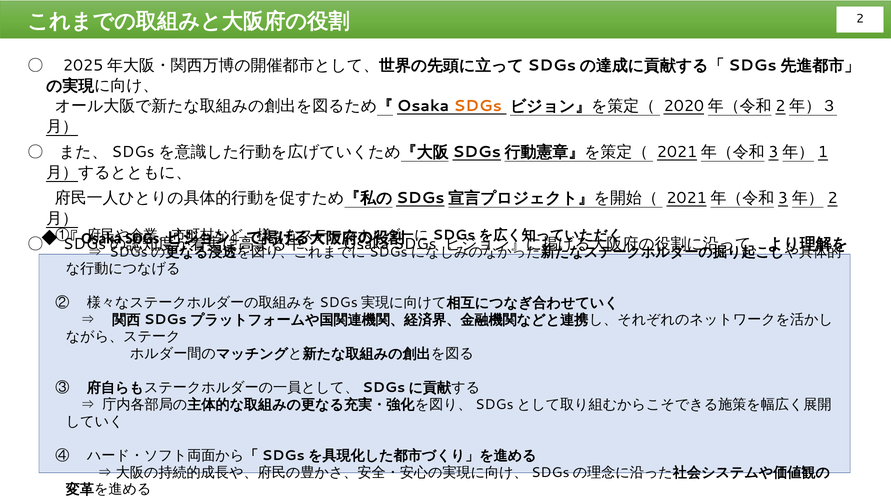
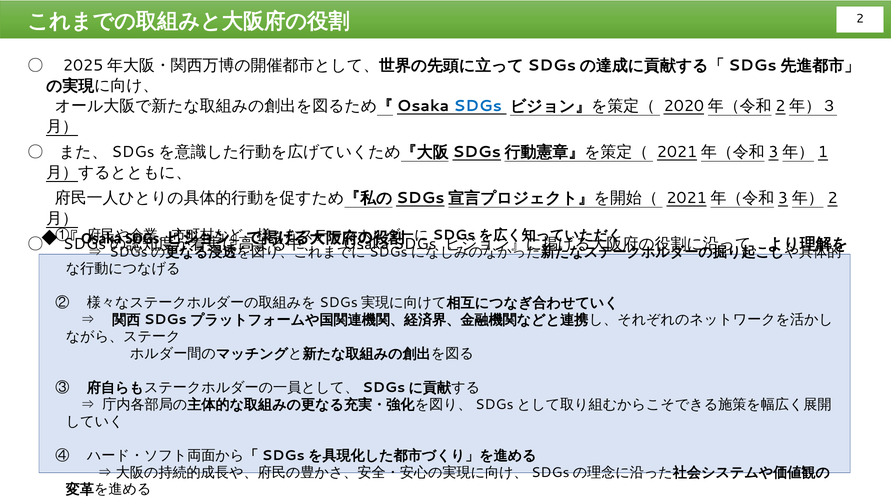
SDGs colour: orange -> blue (478, 106)
